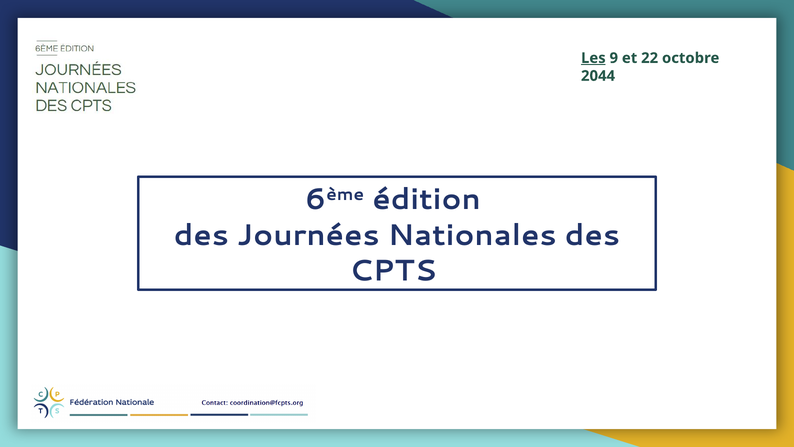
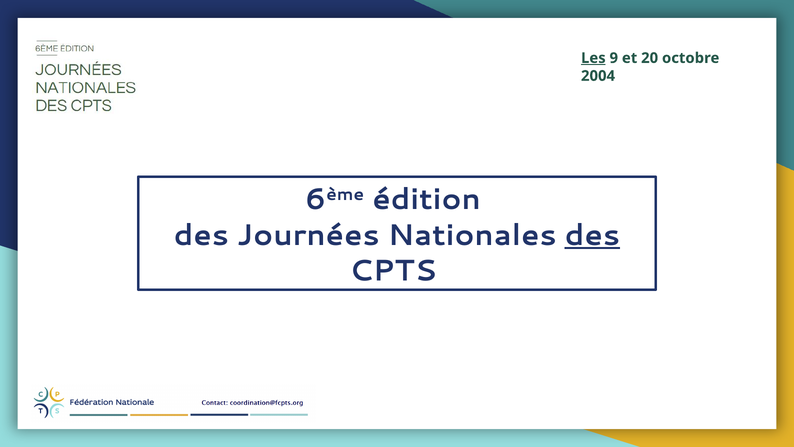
22: 22 -> 20 (650, 58)
2044: 2044 -> 2004 (598, 76)
des underline: none -> present (592, 235)
